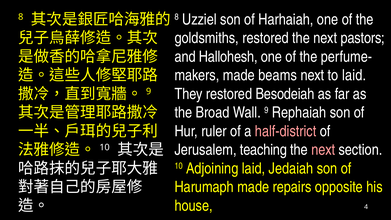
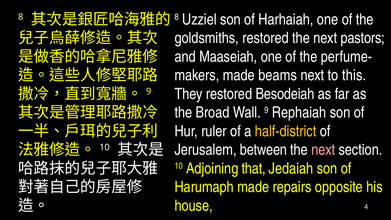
Hallohesh: Hallohesh -> Maaseiah (228, 57)
to laid: laid -> this (354, 75)
half-district colour: pink -> yellow (286, 131)
teaching: teaching -> between (263, 150)
Adjoining laid: laid -> that (254, 168)
